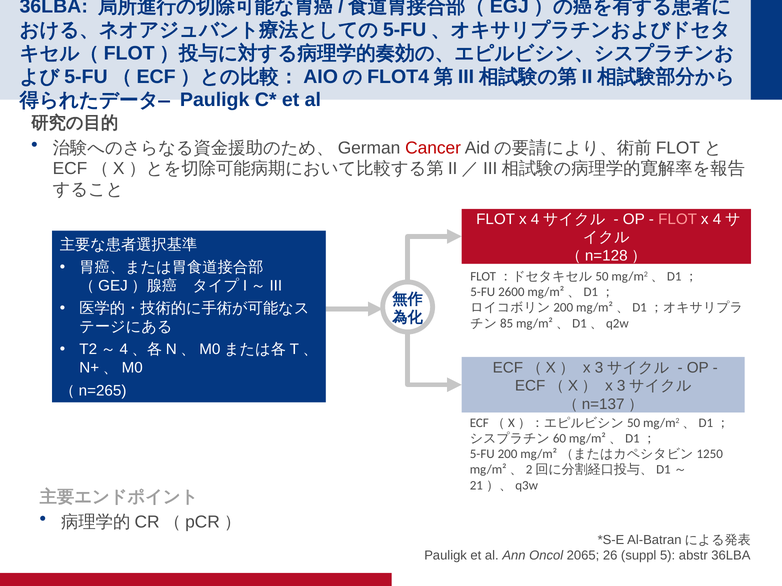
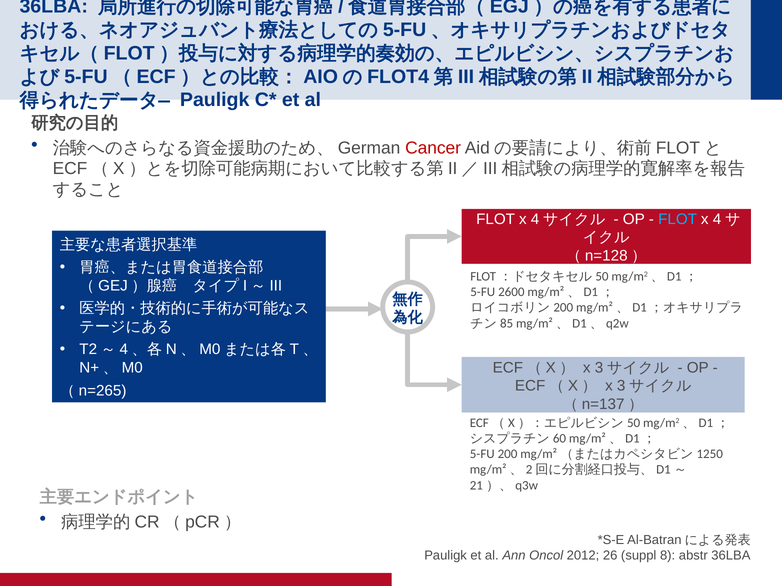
FLOT colour: pink -> light blue (678, 219)
2065: 2065 -> 2012 (583, 556)
5: 5 -> 8 (668, 556)
